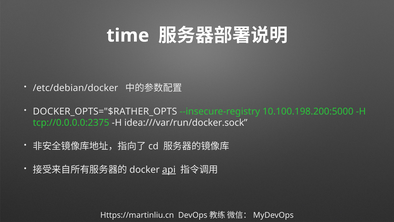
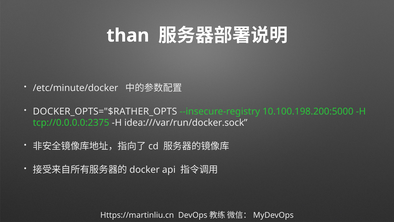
time: time -> than (128, 35)
/etc/debian/docker: /etc/debian/docker -> /etc/minute/docker (76, 88)
api underline: present -> none (169, 170)
